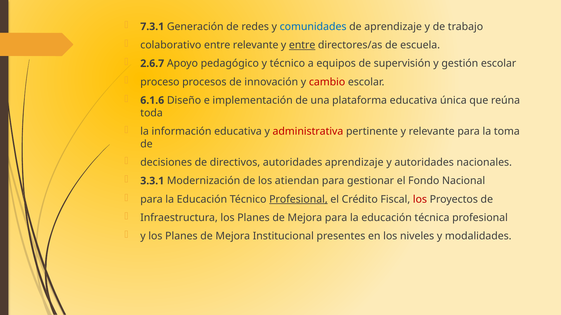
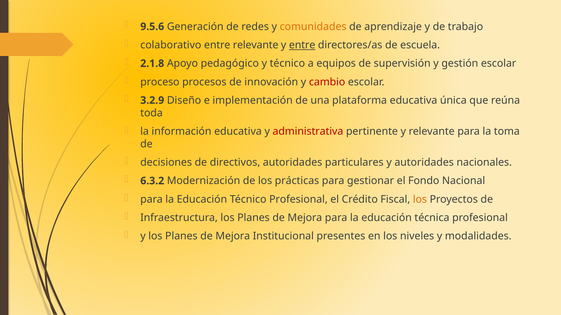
7.3.1: 7.3.1 -> 9.5.6 (152, 27)
comunidades colour: blue -> orange (313, 27)
2.6.7: 2.6.7 -> 2.1.8 (152, 64)
6.1.6: 6.1.6 -> 3.2.9 (152, 101)
autoridades aprendizaje: aprendizaje -> particulares (354, 163)
3.3.1: 3.3.1 -> 6.3.2 (152, 181)
atiendan: atiendan -> prácticas (297, 181)
Profesional underline: present -> none (298, 200)
los colour: red -> orange (420, 200)
